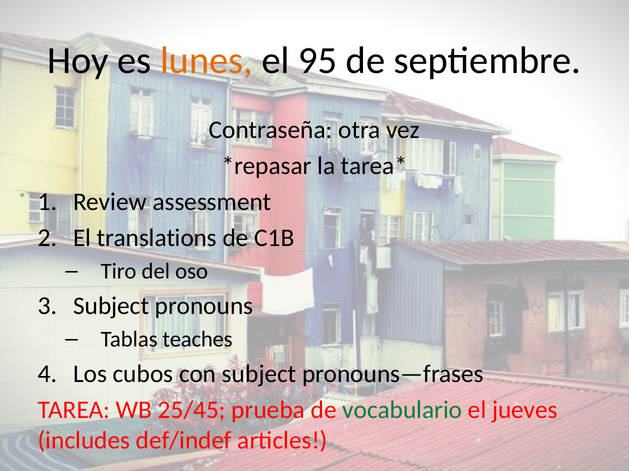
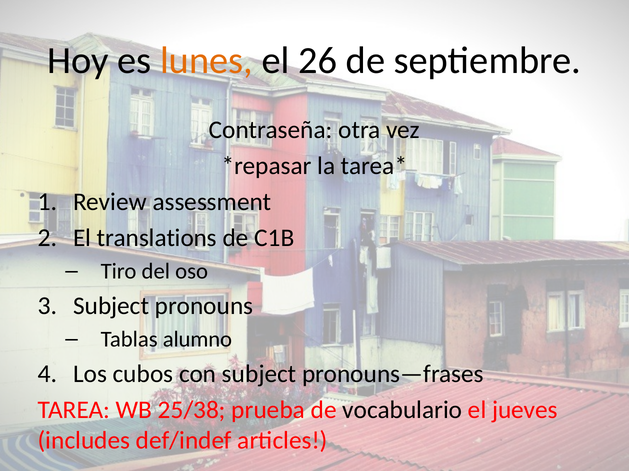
95: 95 -> 26 (318, 61)
teaches: teaches -> alumno (197, 340)
25/45: 25/45 -> 25/38 (192, 411)
vocabulario colour: green -> black (402, 411)
